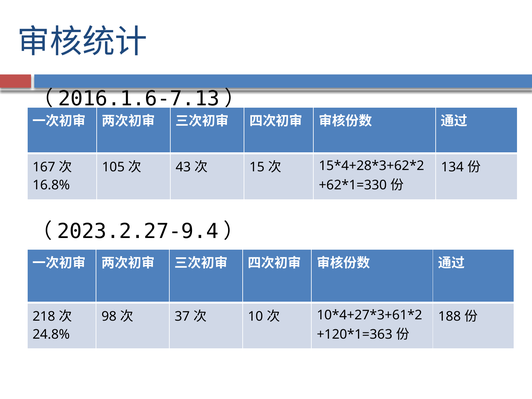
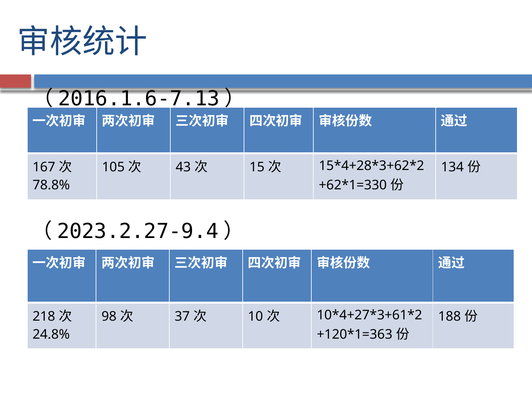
16.8%: 16.8% -> 78.8% (51, 185)
